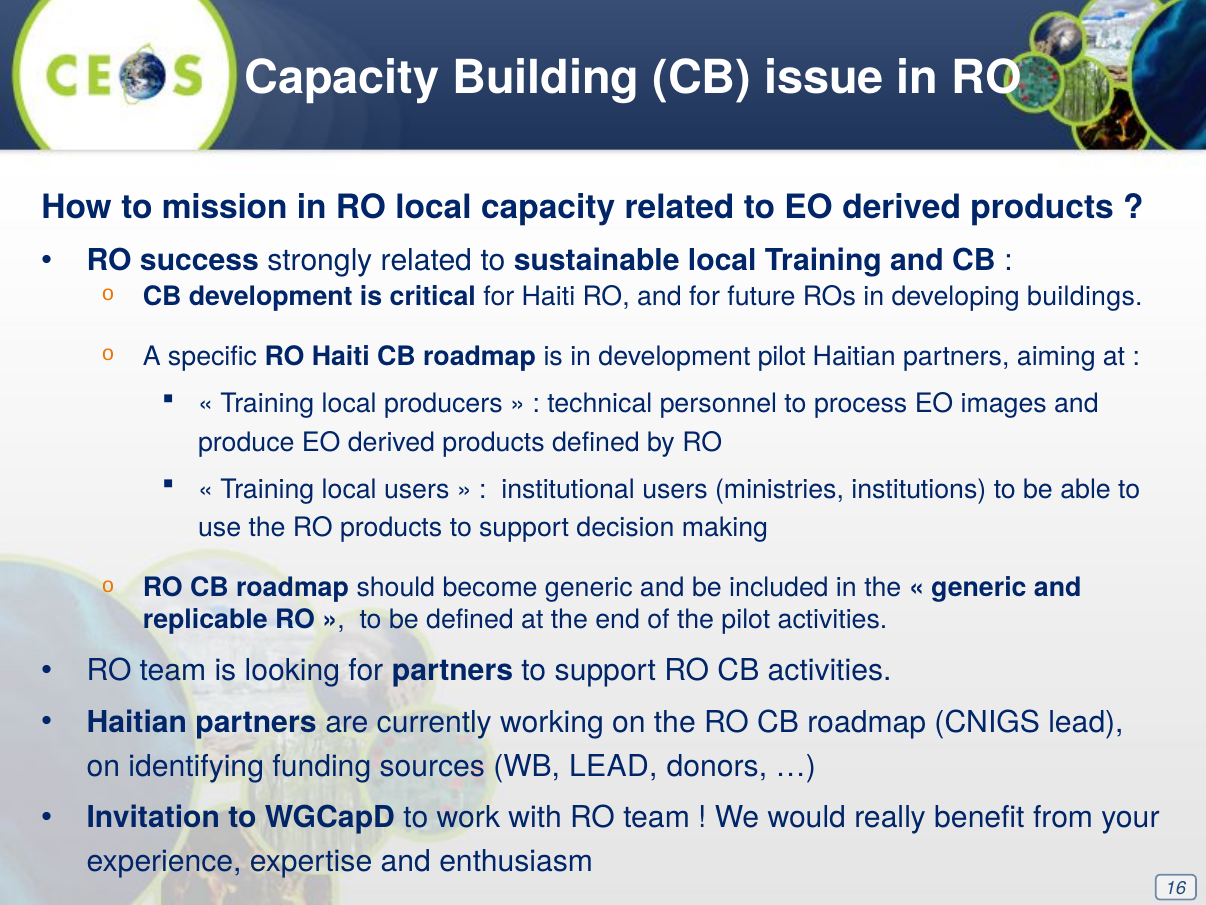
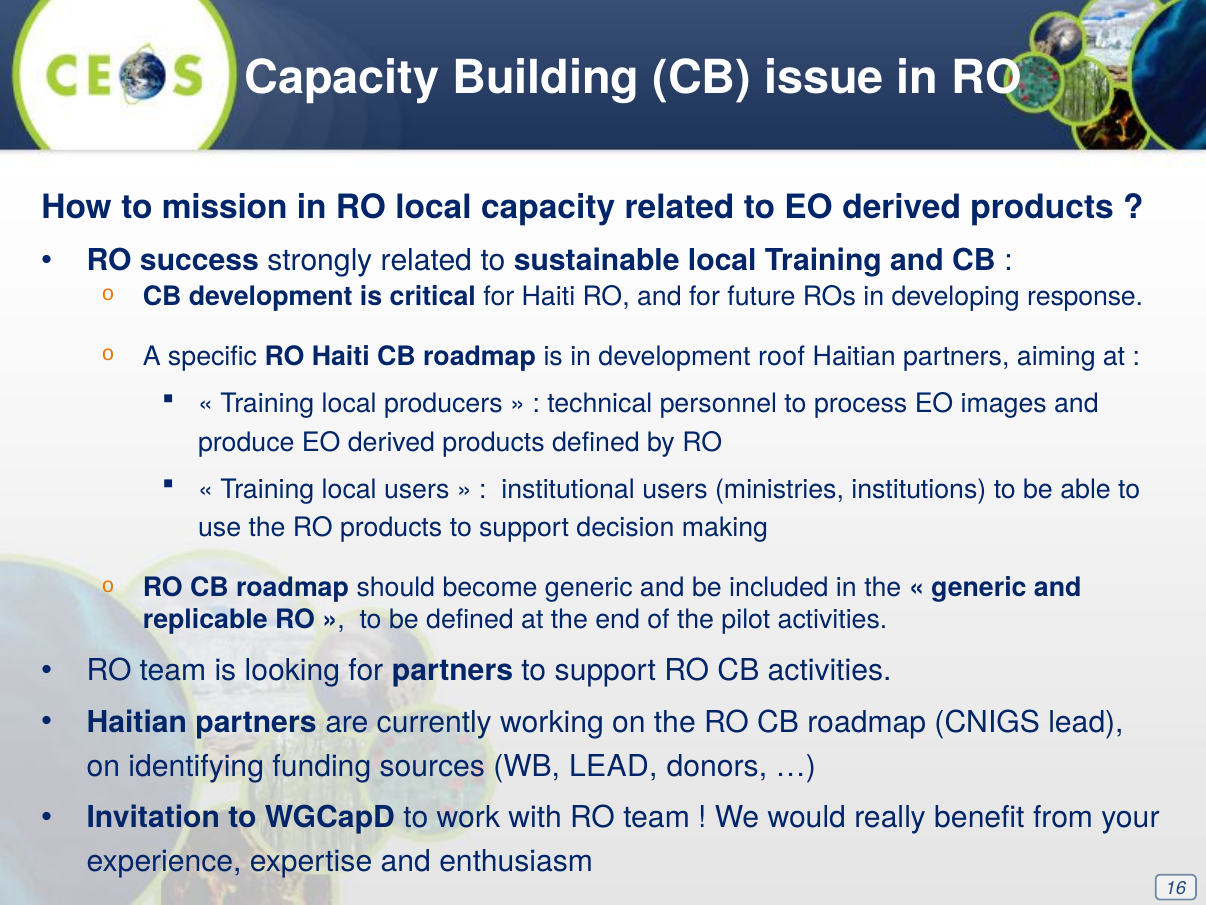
buildings: buildings -> response (1085, 296)
development pilot: pilot -> roof (782, 356)
